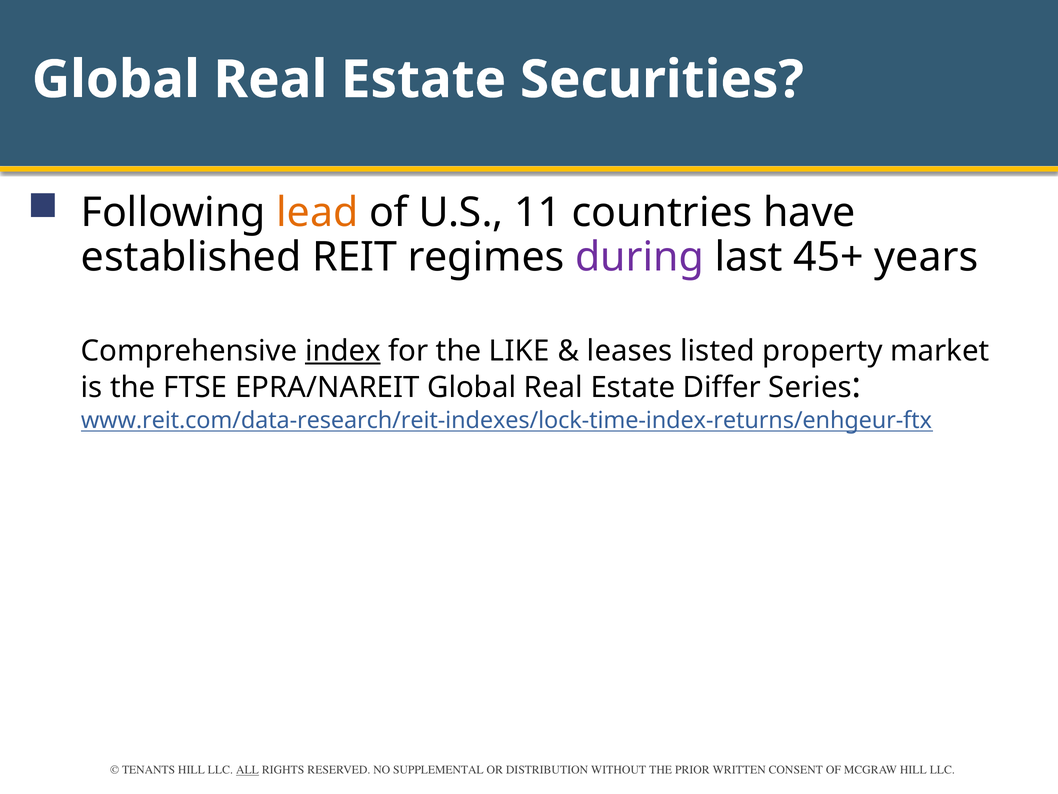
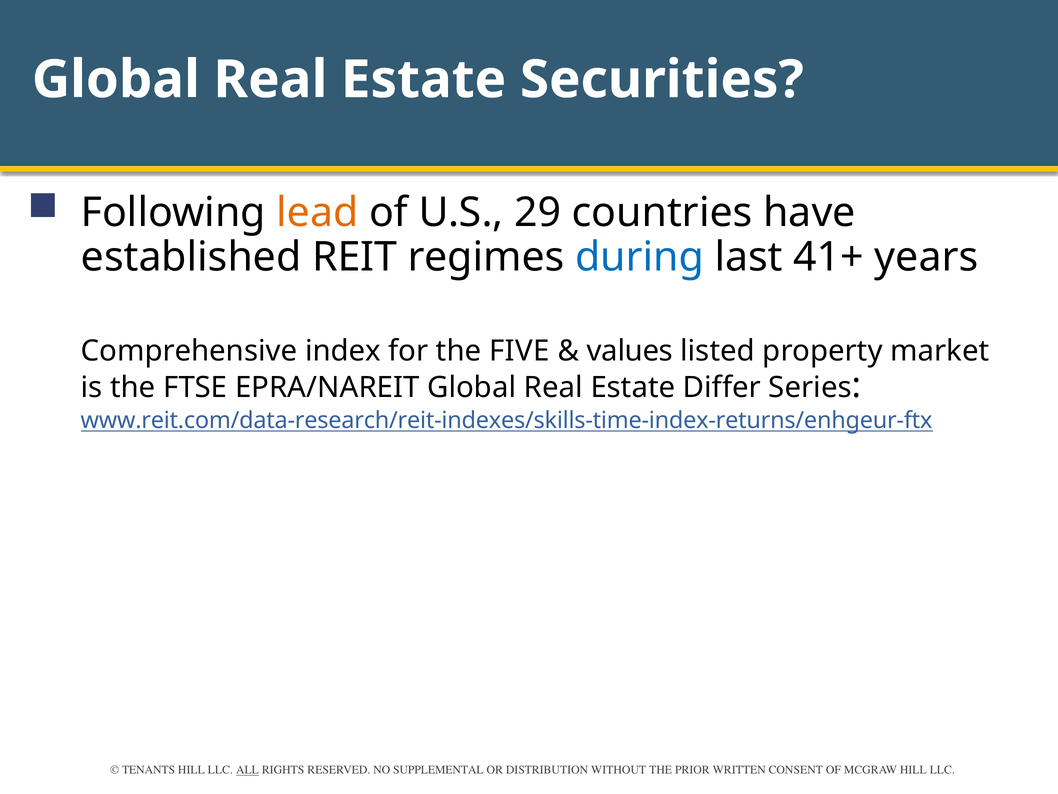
11: 11 -> 29 (538, 212)
during colour: purple -> blue (640, 257)
45+: 45+ -> 41+ (829, 257)
index underline: present -> none (343, 351)
LIKE: LIKE -> FIVE (519, 351)
leases: leases -> values (630, 351)
www.reit.com/data-research/reit-indexes/lock-time-index-returns/enhgeur-ftx: www.reit.com/data-research/reit-indexes/lock-time-index-returns/enhgeur-ftx -> www.reit.com/data-research/reit-indexes/skills-time-index-returns/enhgeur-ftx (506, 420)
